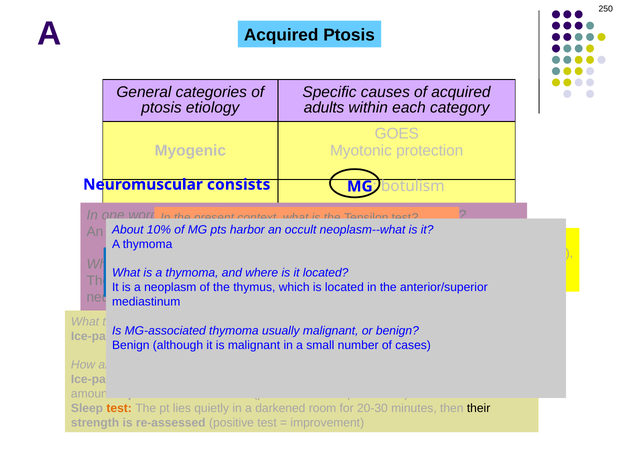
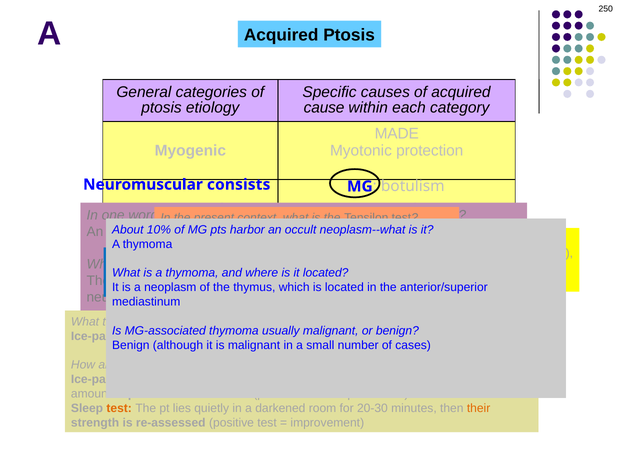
adults: adults -> cause (324, 108)
GOES: GOES -> MADE (397, 134)
their colour: black -> orange (479, 409)
